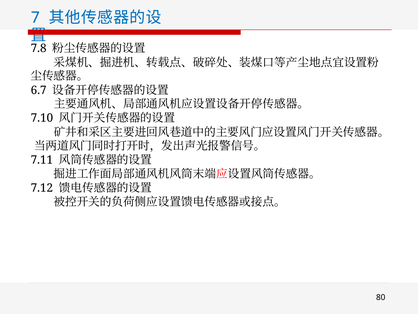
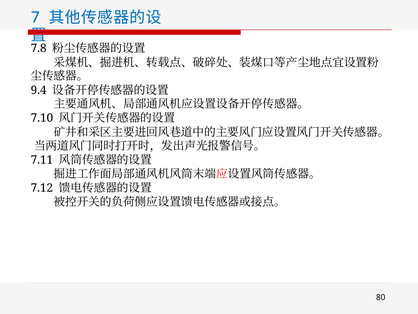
6.7: 6.7 -> 9.4 (39, 90)
